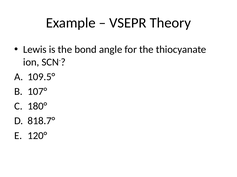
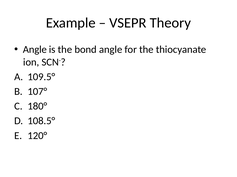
Lewis: Lewis -> Angle (35, 50)
818.7°: 818.7° -> 108.5° (41, 121)
